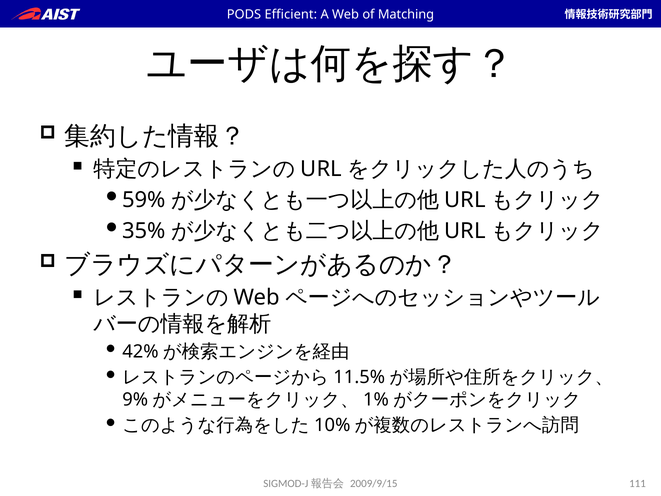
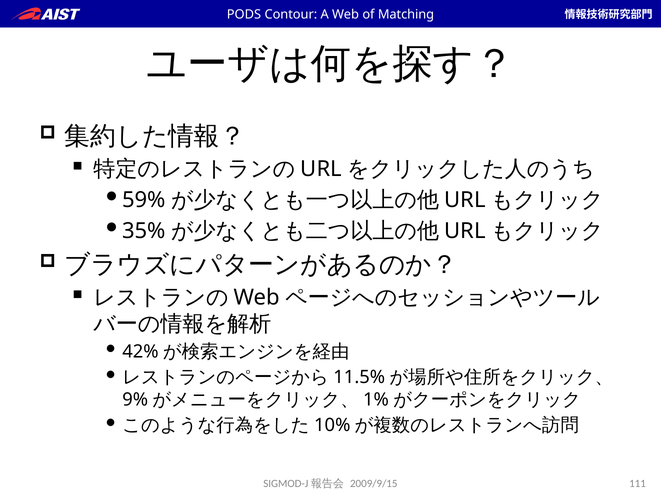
Efficient: Efficient -> Contour (291, 14)
